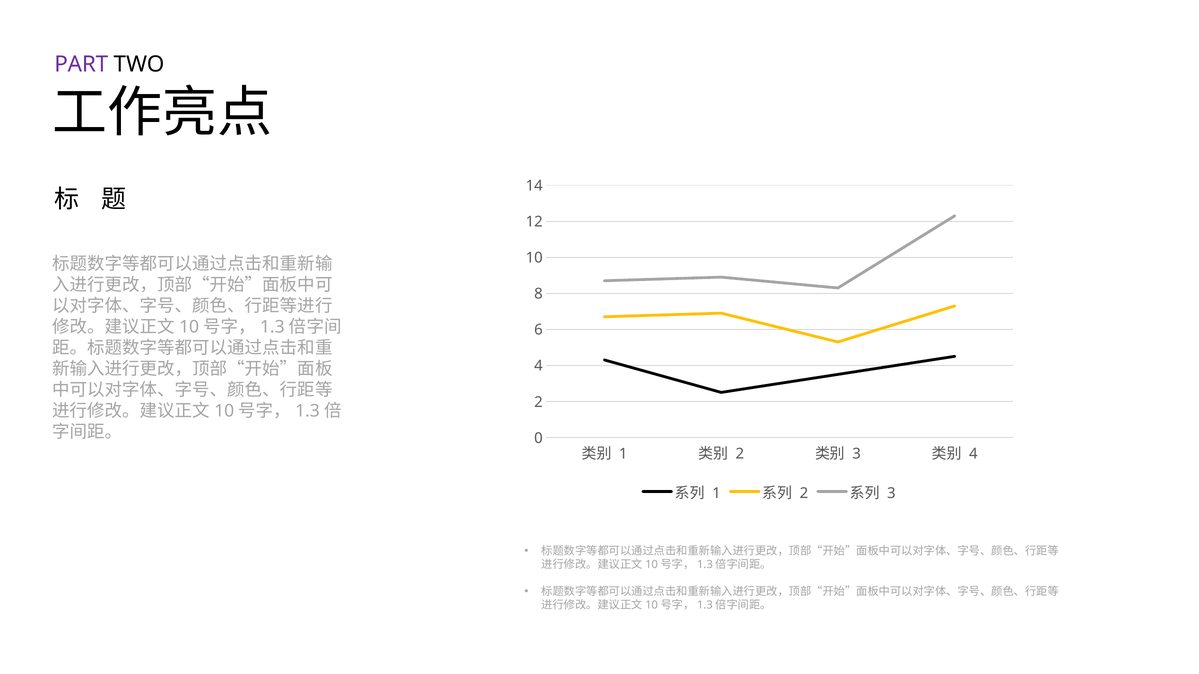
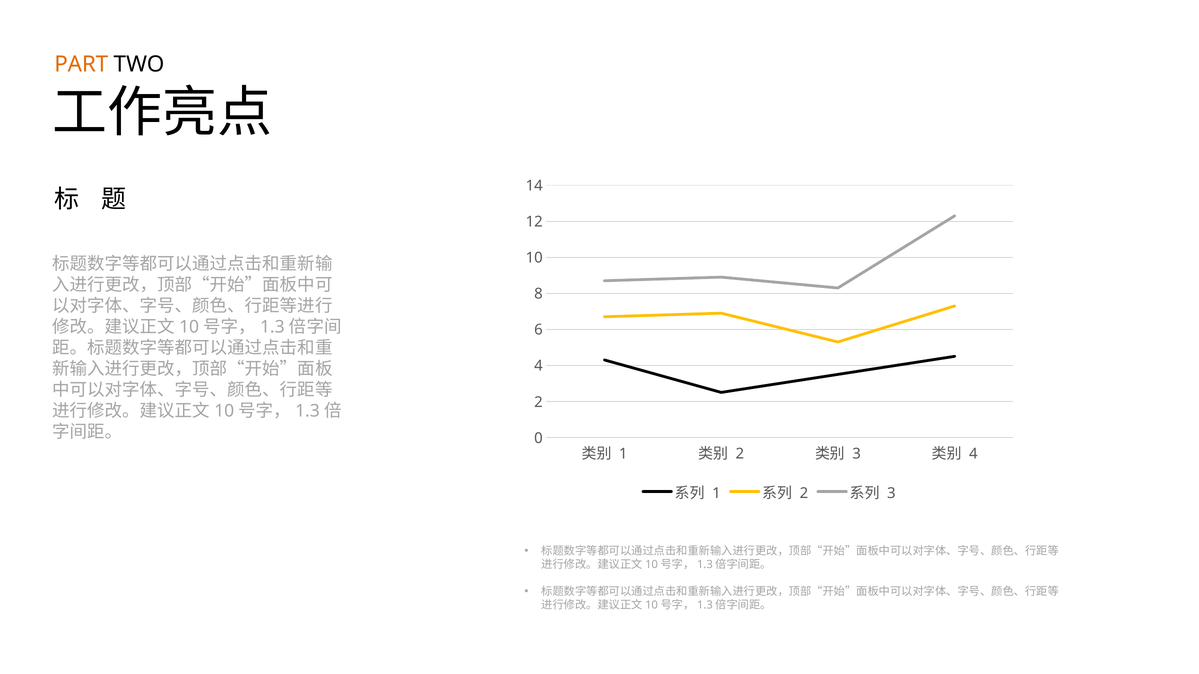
PART colour: purple -> orange (81, 65)
